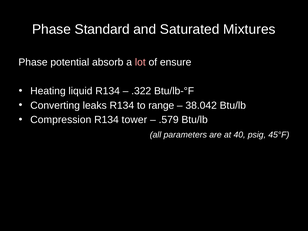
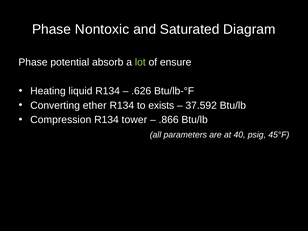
Standard: Standard -> Nontoxic (102, 29)
Mixtures: Mixtures -> Diagram (249, 29)
lot colour: pink -> light green (140, 62)
.322: .322 -> .626 (141, 91)
leaks: leaks -> ether (95, 105)
range: range -> exists (161, 105)
38.042: 38.042 -> 37.592 (201, 105)
.579: .579 -> .866 (169, 120)
